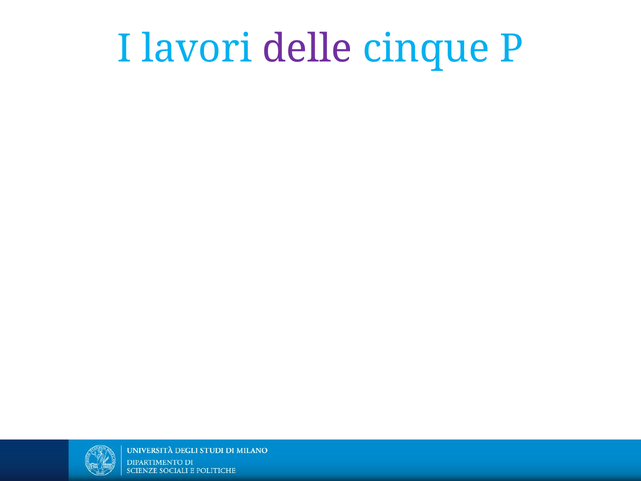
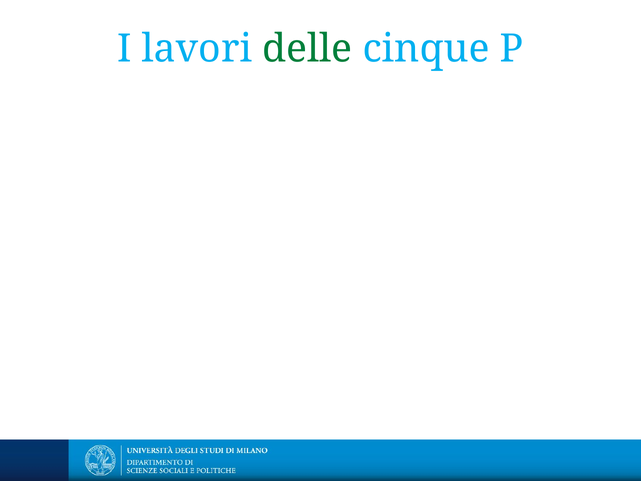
delle colour: purple -> green (307, 49)
